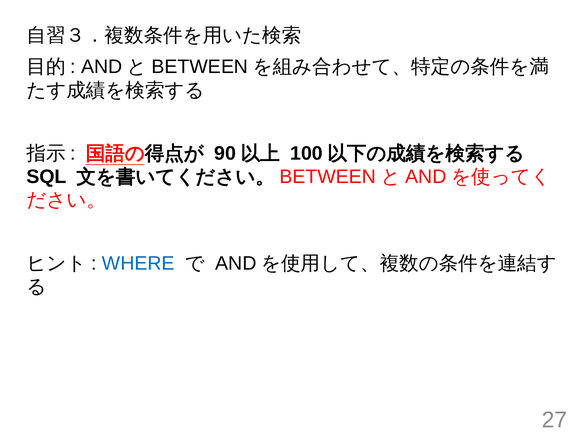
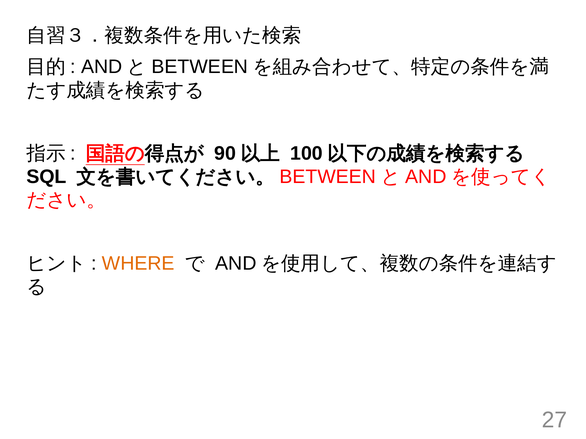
WHERE colour: blue -> orange (138, 264)
